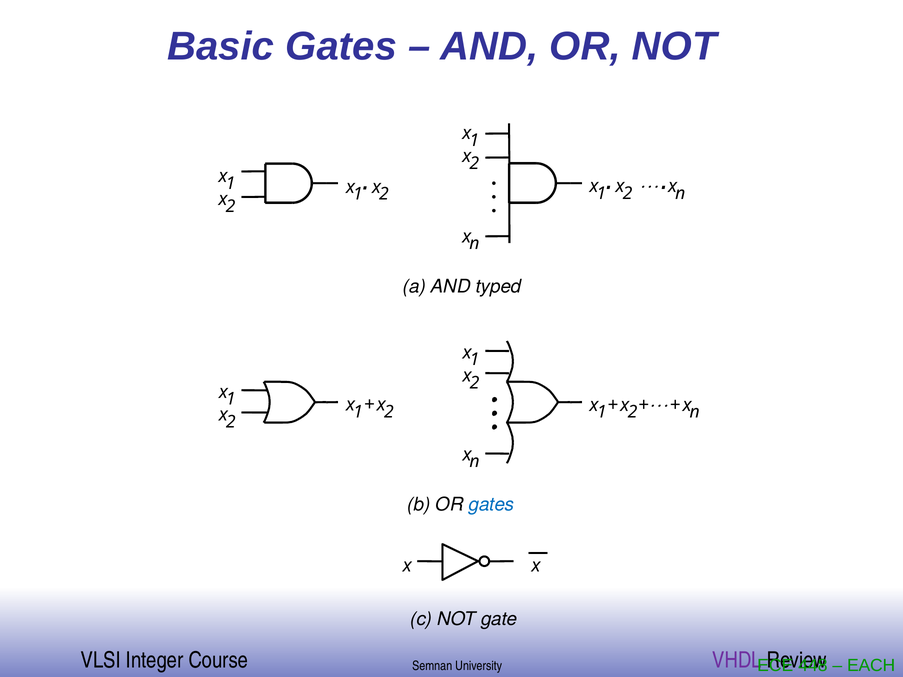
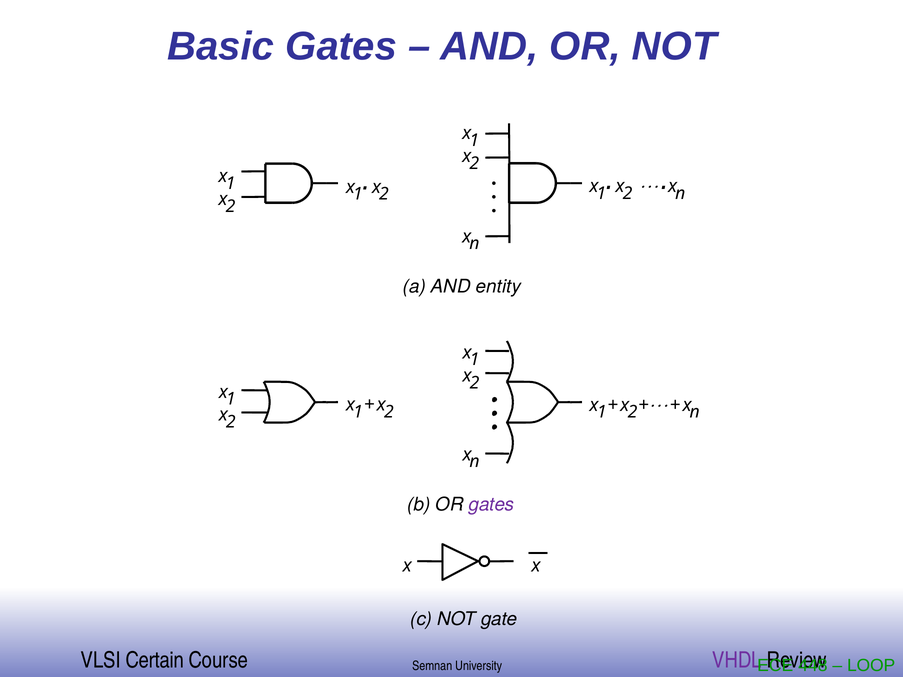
typed: typed -> entity (499, 287)
gates colour: blue -> purple (492, 505)
Integer: Integer -> Certain (155, 661)
EACH: EACH -> LOOP (871, 666)
